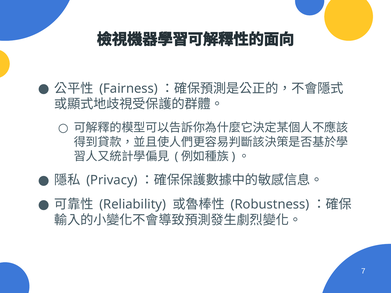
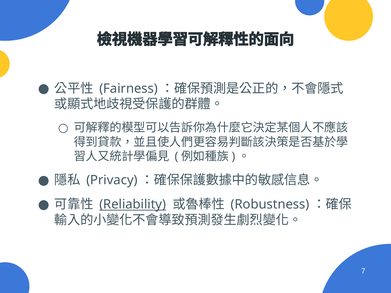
Reliability underline: none -> present (133, 205)
